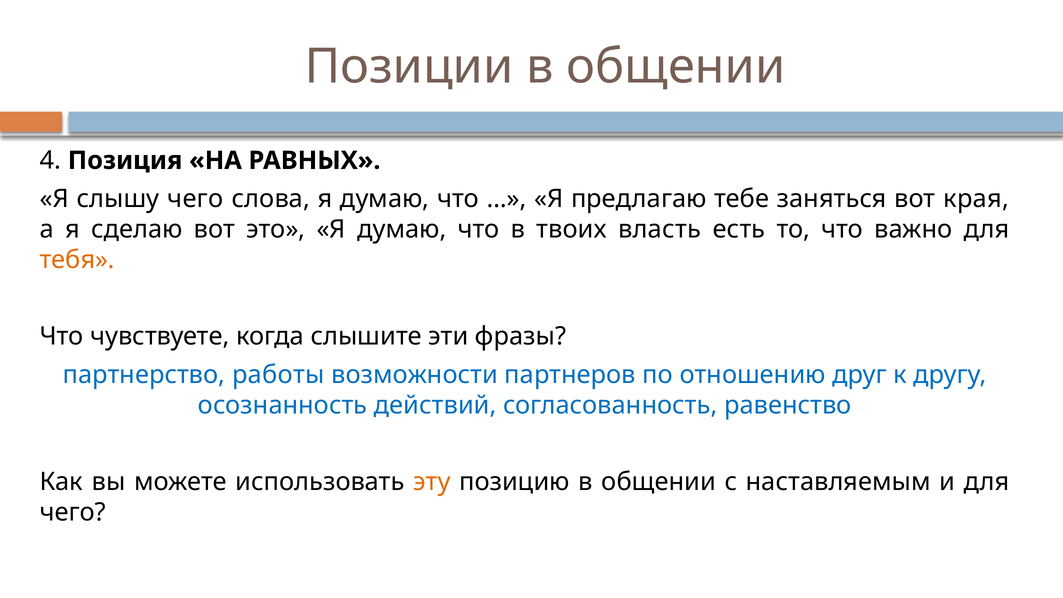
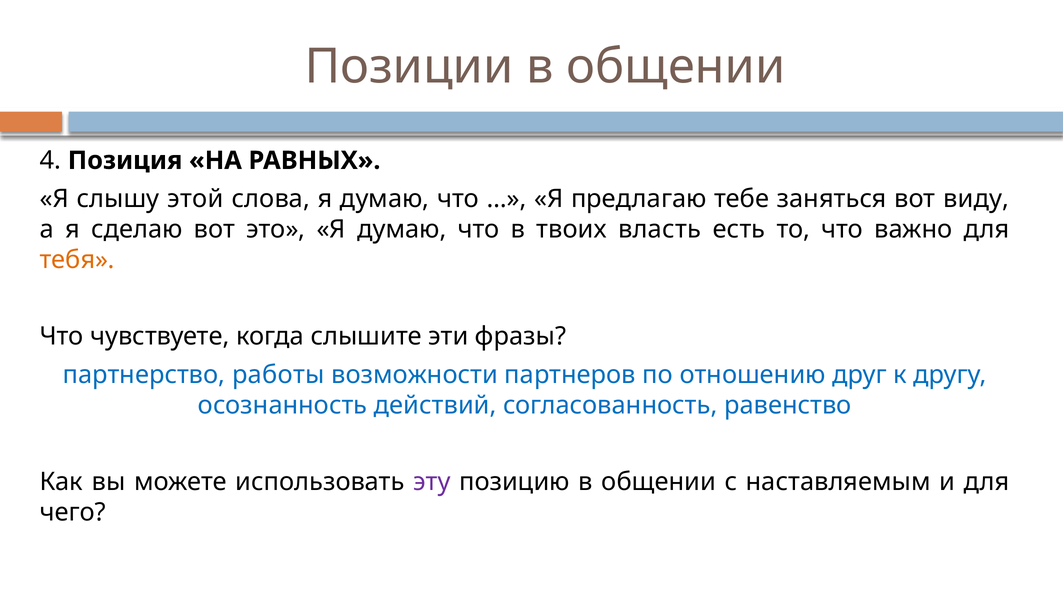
слышу чего: чего -> этой (195, 199)
края: края -> виду (976, 199)
эту colour: orange -> purple (432, 482)
